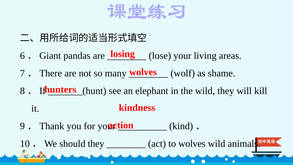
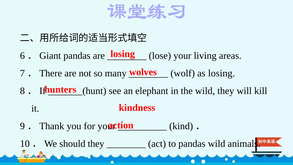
as shame: shame -> losing (222, 73)
to wolves: wolves -> pandas (192, 144)
